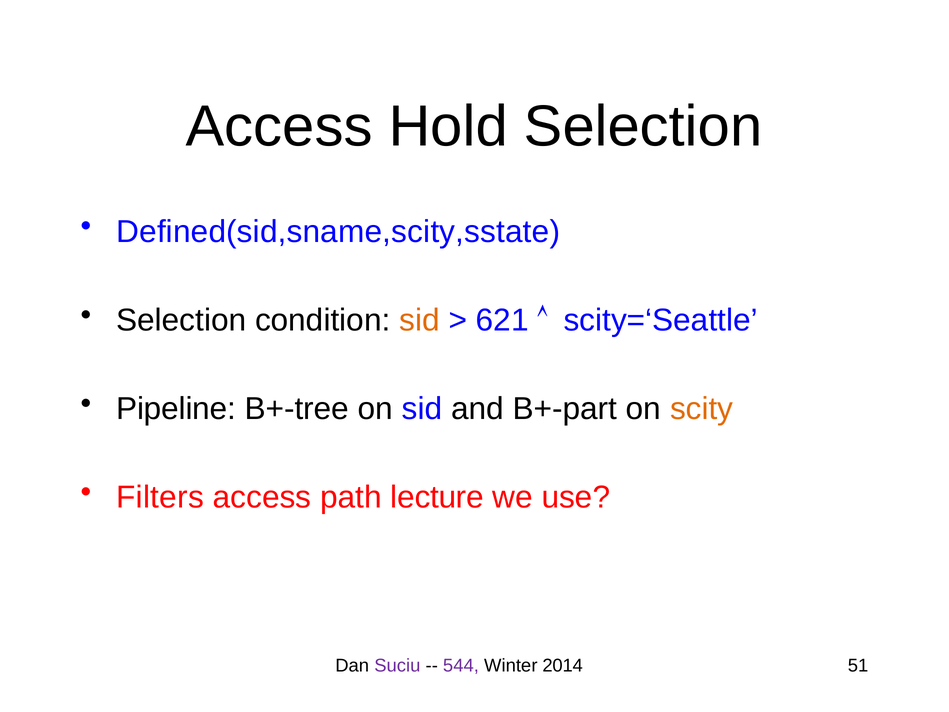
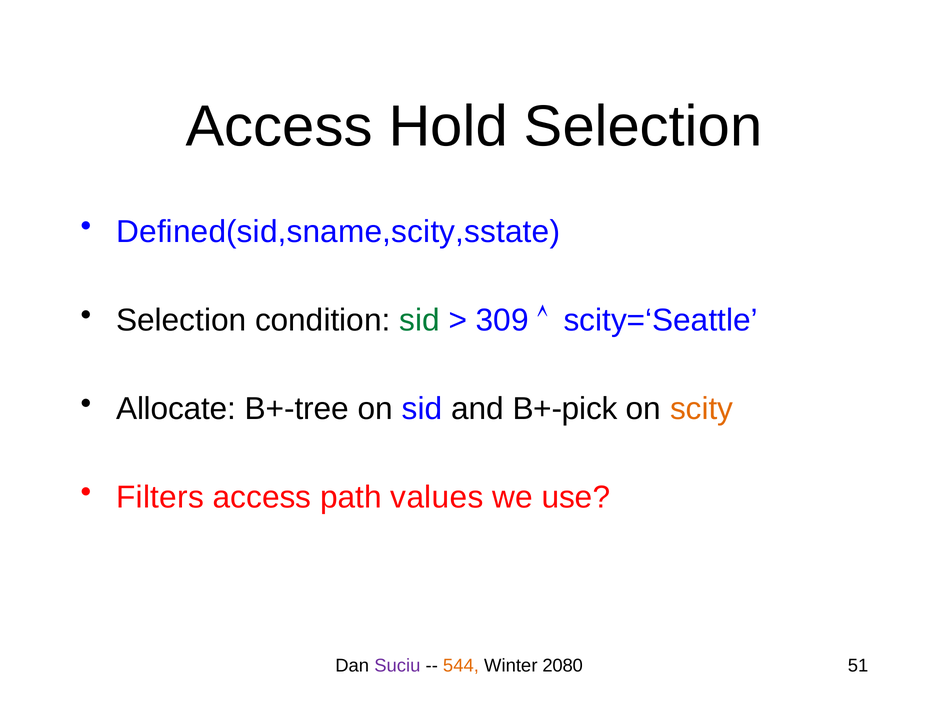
sid colour: orange -> green (420, 320)
621: 621 -> 309 (502, 320)
Pipeline: Pipeline -> Allocate (176, 409)
B+-part: B+-part -> B+-pick (565, 409)
lecture: lecture -> values (437, 497)
544 colour: purple -> orange (461, 666)
2014: 2014 -> 2080 (563, 666)
